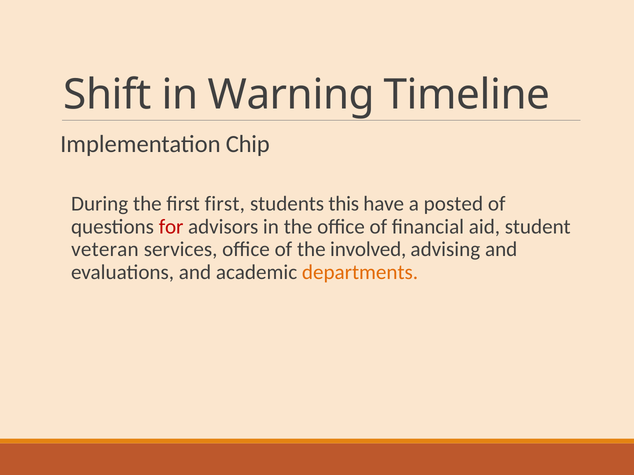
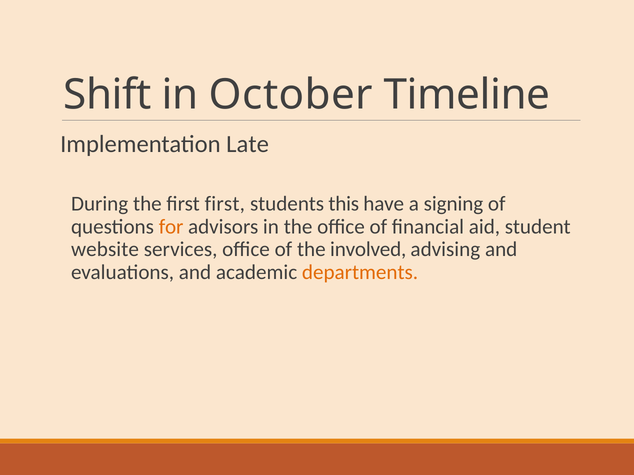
Warning: Warning -> October (291, 95)
Chip: Chip -> Late (248, 144)
posted: posted -> signing (453, 204)
for colour: red -> orange (171, 227)
veteran: veteran -> website (105, 250)
